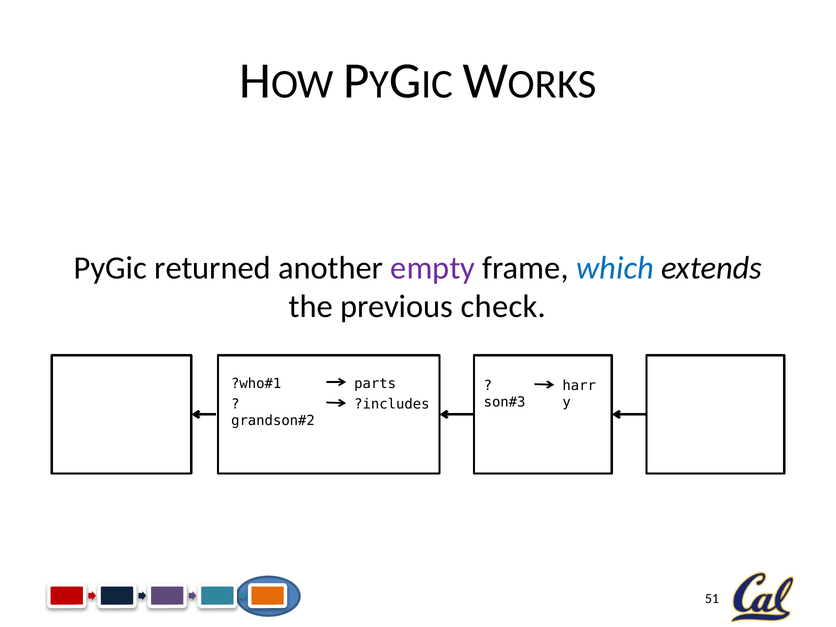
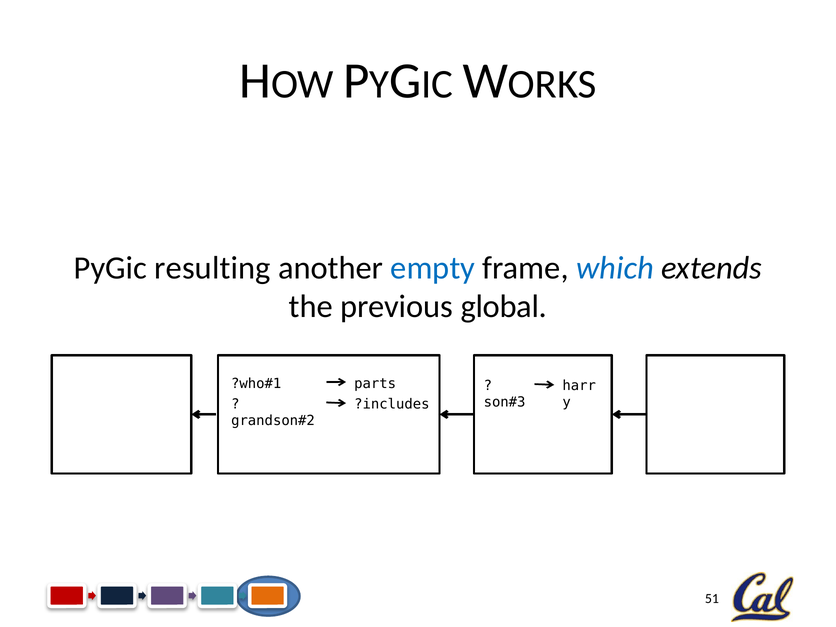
returned: returned -> resulting (213, 268)
empty colour: purple -> blue (433, 268)
check: check -> global (504, 307)
